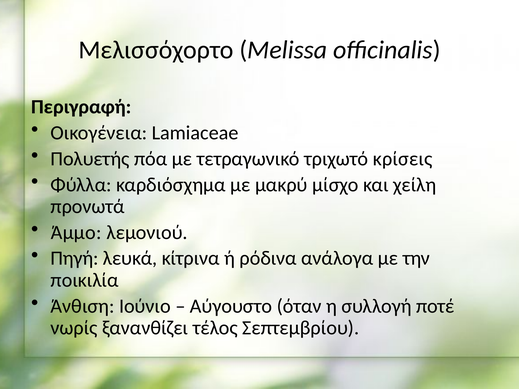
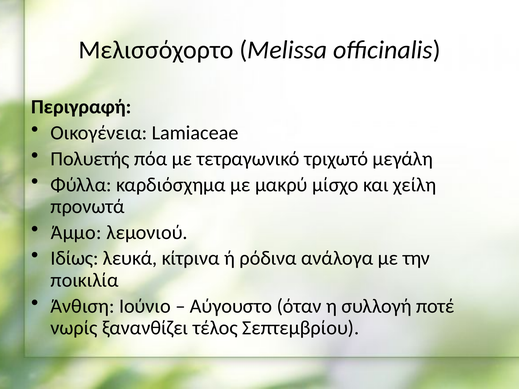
κρίσεις: κρίσεις -> μεγάλη (403, 159)
Πηγή: Πηγή -> Ιδίως (75, 258)
